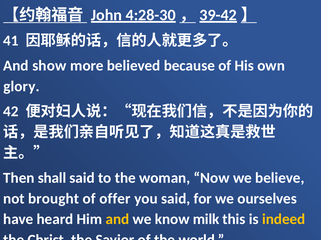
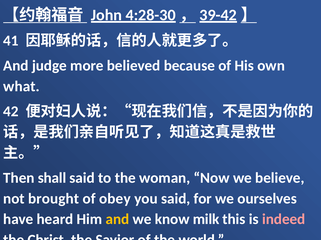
show: show -> judge (49, 66)
glory: glory -> what (21, 87)
offer: offer -> obey (115, 199)
indeed colour: yellow -> pink (284, 220)
